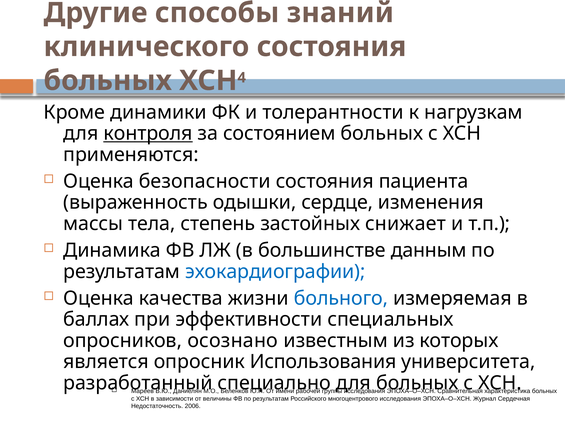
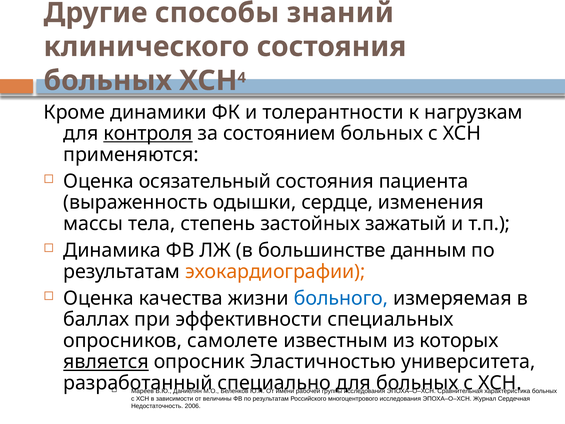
безопасности: безопасности -> осязательный (205, 181)
снижает: снижает -> зажатый (406, 224)
эхокардиографии colour: blue -> orange (275, 271)
осознано: осознано -> самолете (233, 340)
является underline: none -> present (106, 362)
Использования: Использования -> Эластичностью (323, 362)
